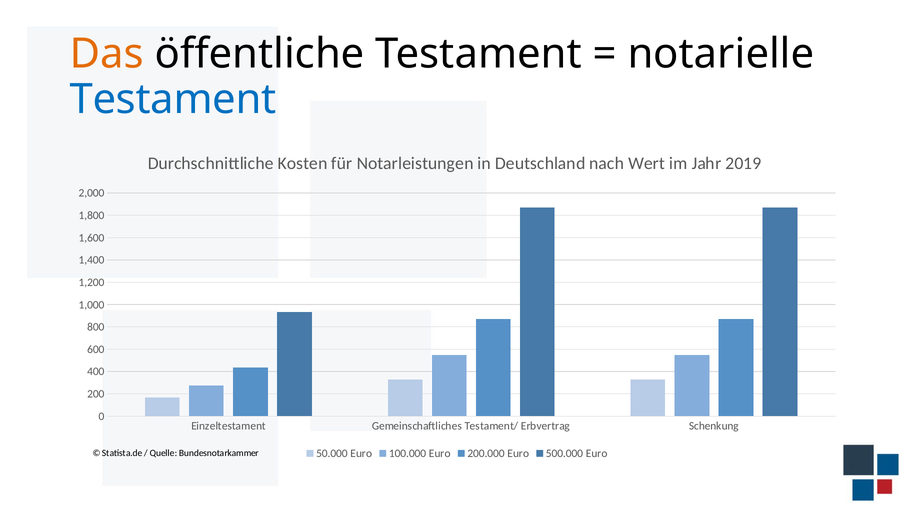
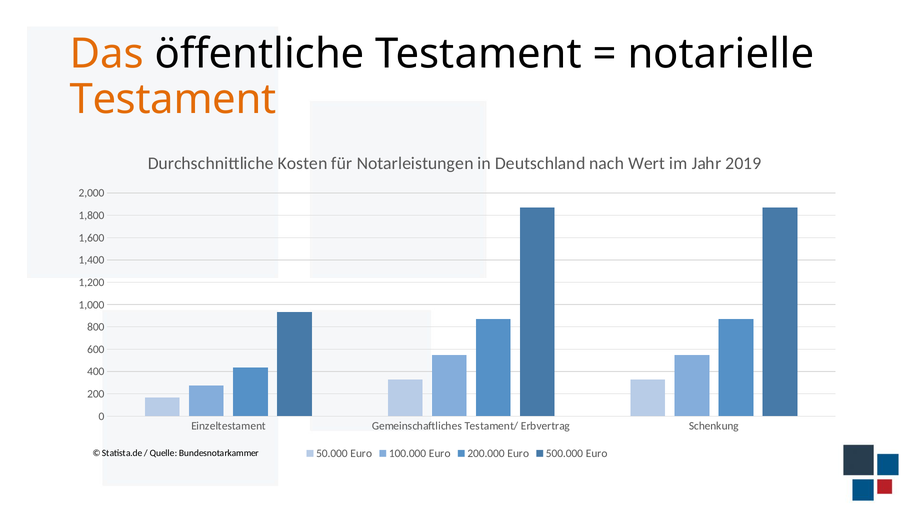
Testament colour: blue -> orange (173, 99)
